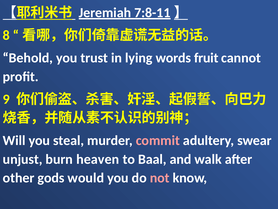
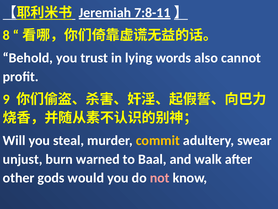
fruit: fruit -> also (206, 58)
commit colour: pink -> yellow (158, 140)
heaven: heaven -> warned (98, 159)
